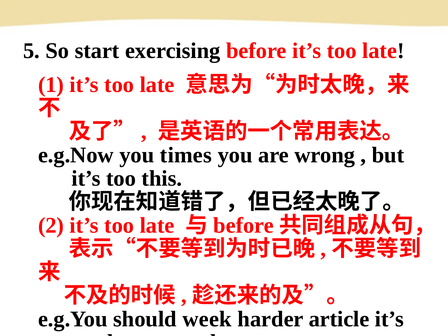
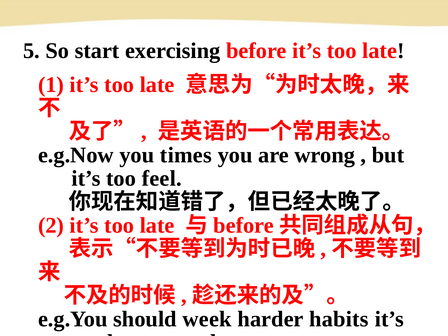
this: this -> feel (162, 178)
article: article -> habits (339, 319)
